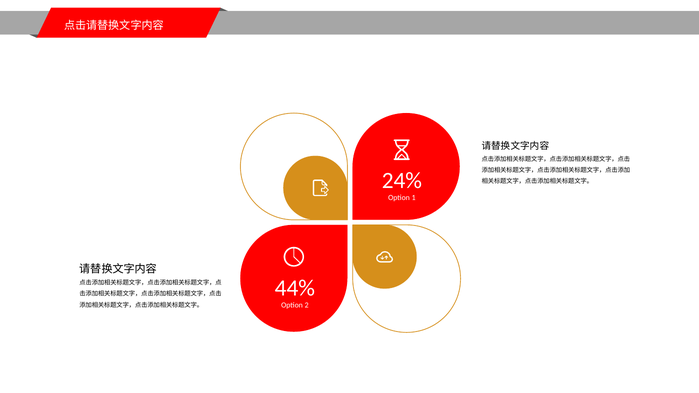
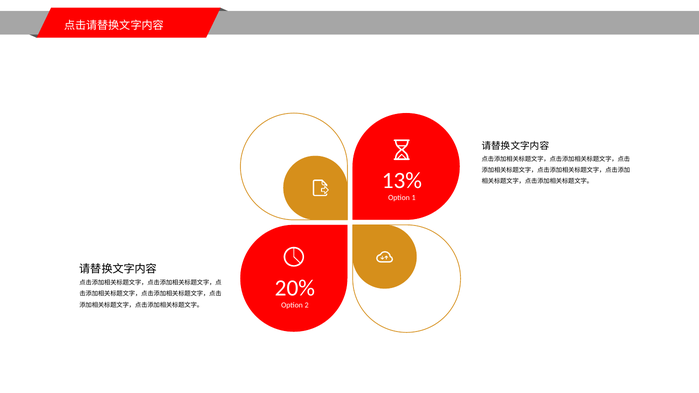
24%: 24% -> 13% (402, 180)
44%: 44% -> 20% (295, 288)
